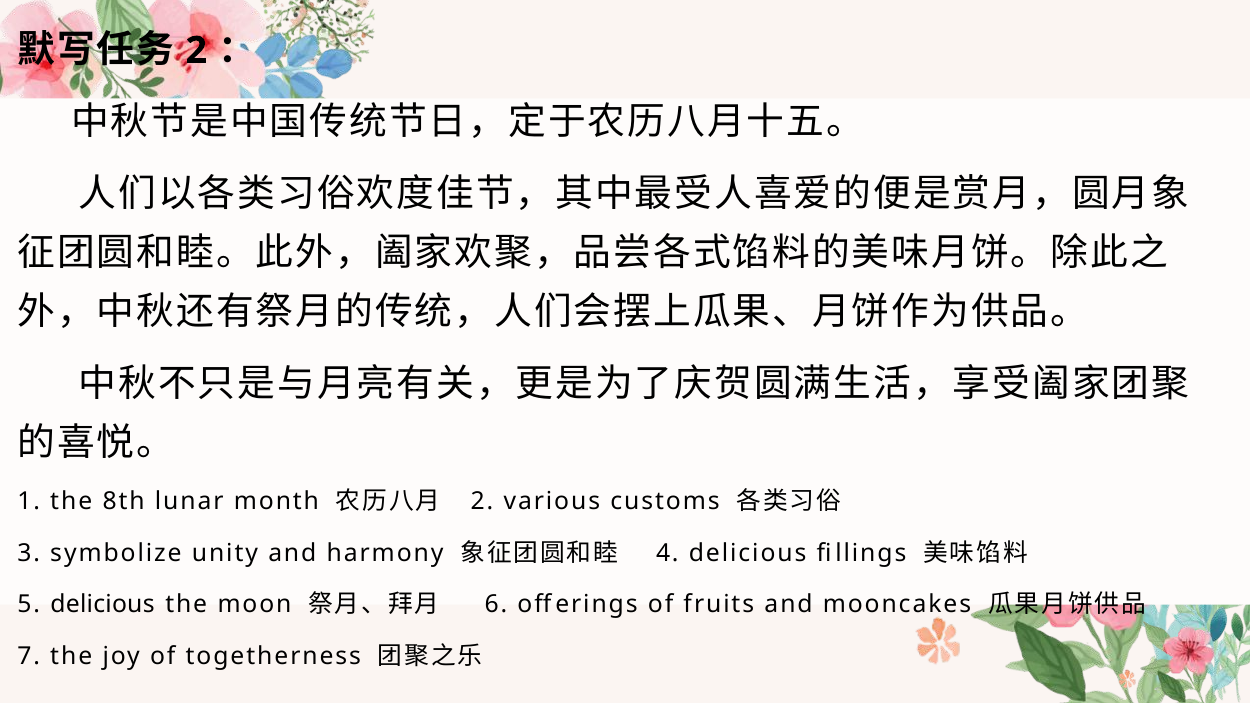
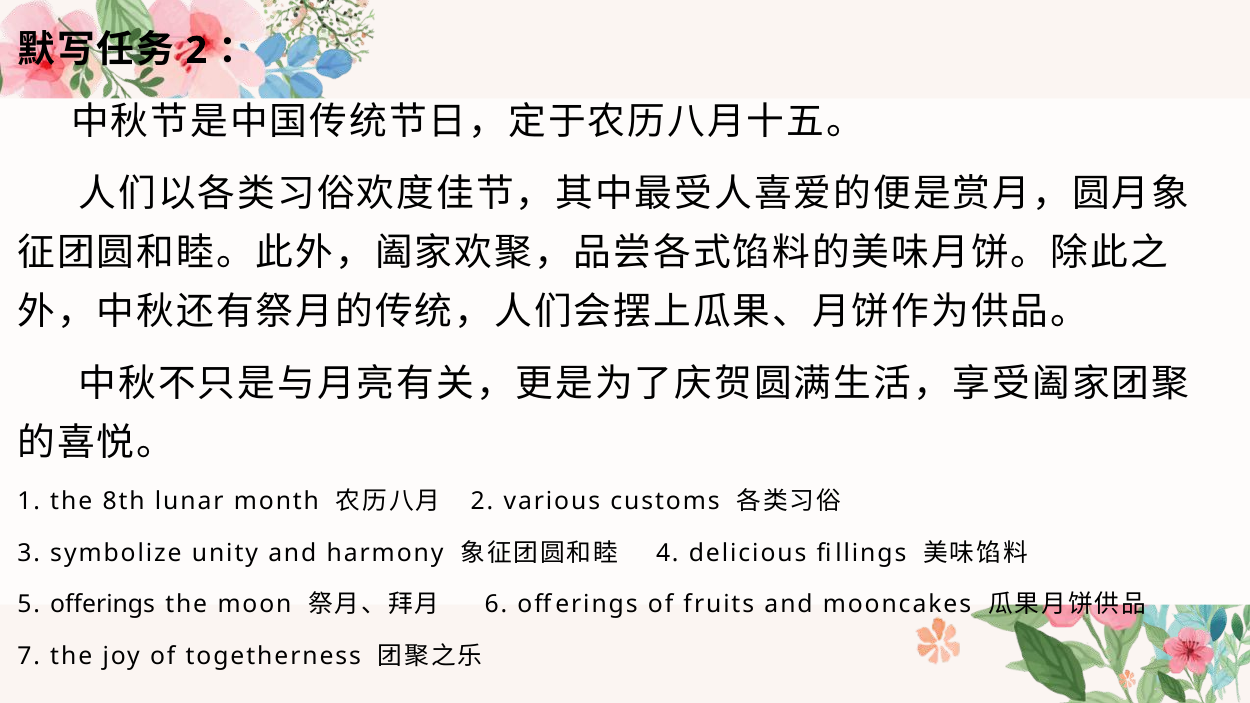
5 delicious: delicious -> offerings (103, 605)
